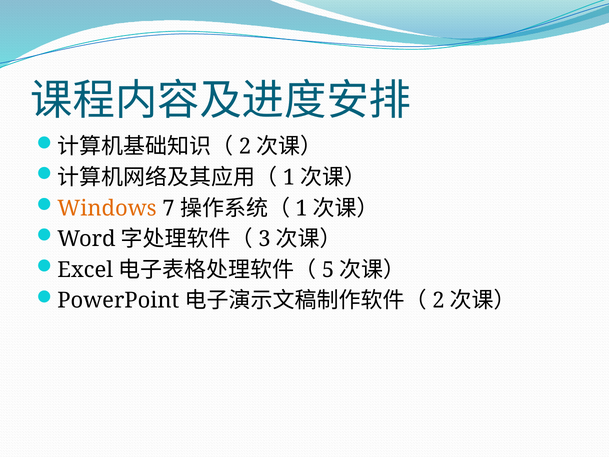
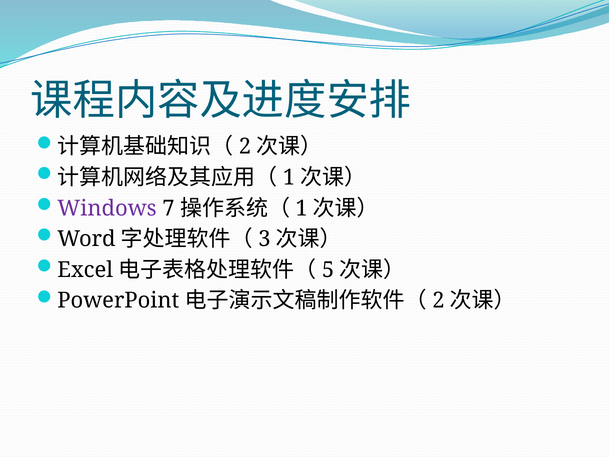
Windows colour: orange -> purple (107, 208)
